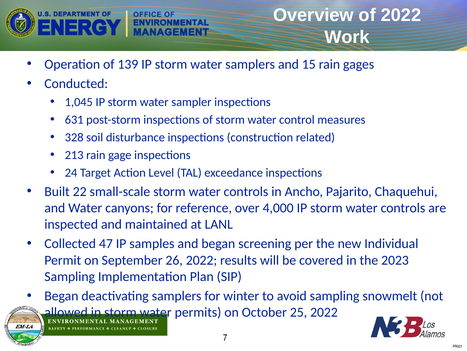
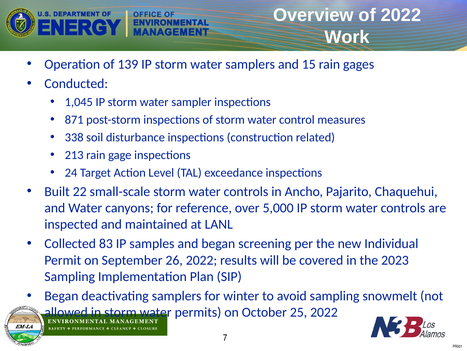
631: 631 -> 871 (74, 119)
328: 328 -> 338 (74, 137)
4,000: 4,000 -> 5,000 (278, 207)
47: 47 -> 83 (106, 243)
